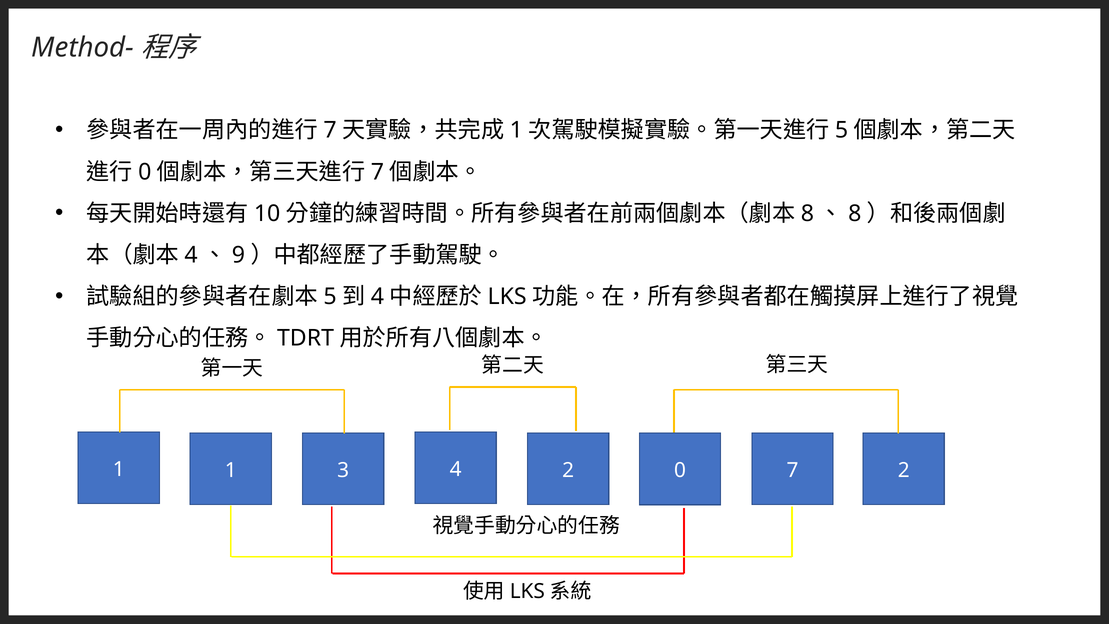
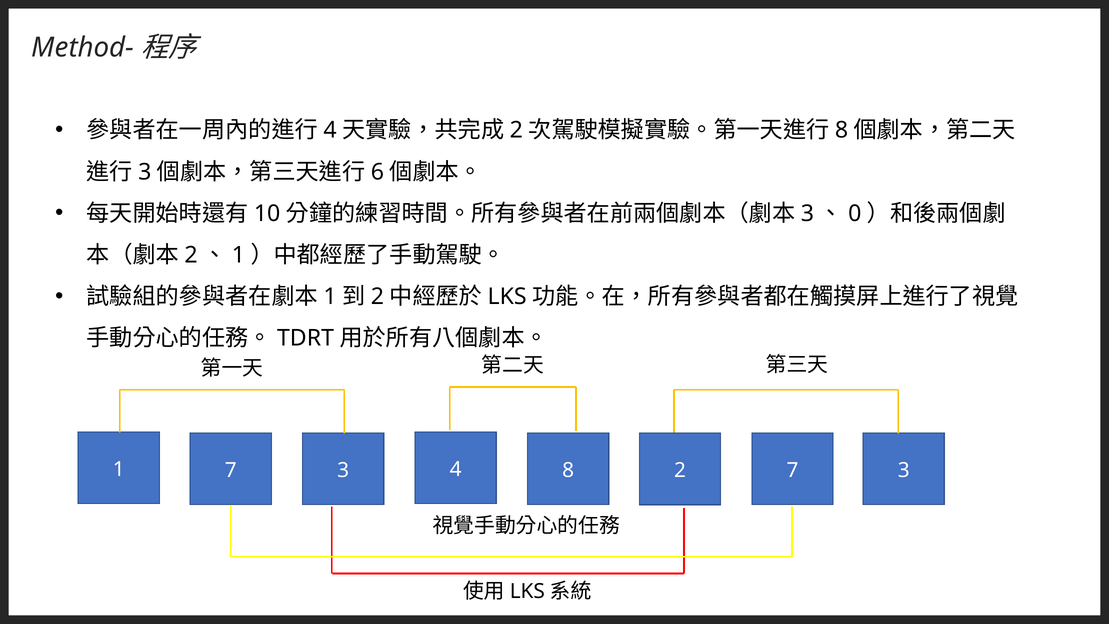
7: 7 -> 4 (330, 130)
1: 1 -> 2 (516, 130)
5: 5 -> 8 (841, 130)
0: 0 -> 3 (145, 172)
7: 7 -> 6 (377, 172)
8: 8 -> 3 (807, 213)
8: 8 -> 0 (855, 213)
4: 4 -> 2 (191, 255)
9: 9 -> 1 (238, 255)
5: 5 -> 1 (330, 297)
4: 4 -> 2 (377, 297)
1 1: 1 -> 7 (231, 470)
3 2: 2 -> 8 (568, 470)
4 0: 0 -> 2 (680, 470)
2: 2 -> 3 (904, 470)
